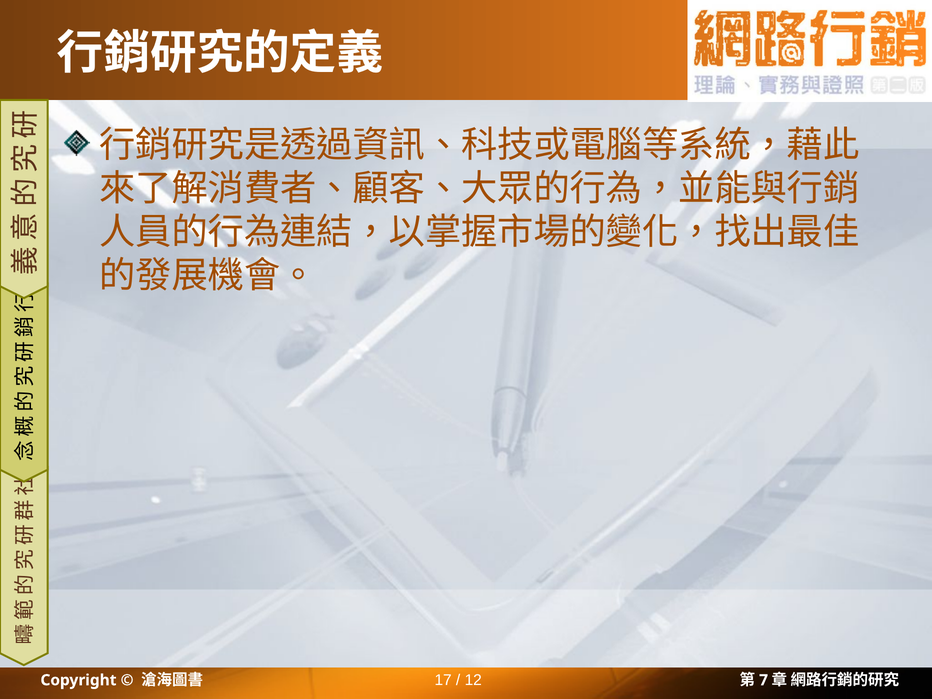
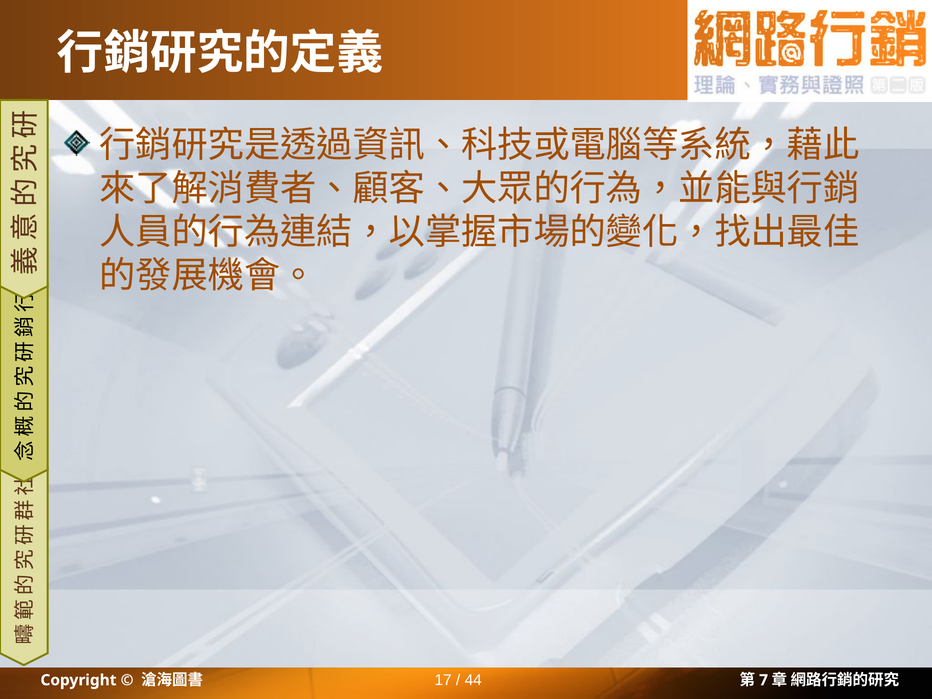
12: 12 -> 44 (473, 680)
